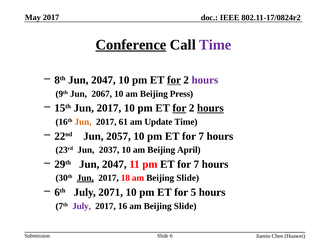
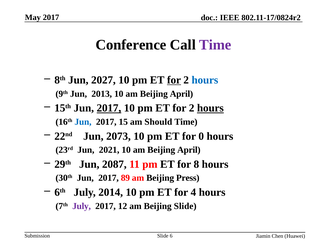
Conference underline: present -> none (131, 45)
8th Jun 2047: 2047 -> 2027 (103, 80)
hours colour: purple -> blue (205, 80)
2067: 2067 -> 2013 (102, 93)
Press: Press -> April (181, 93)
2017 underline: none -> present (109, 108)
for underline: present -> none (179, 108)
Jun colour: orange -> blue (83, 121)
61: 61 -> 15 (123, 121)
Update: Update -> Should (158, 121)
2057: 2057 -> 2073 (118, 136)
7: 7 -> 0 (201, 136)
2037: 2037 -> 2021 (109, 149)
29th Jun 2047: 2047 -> 2087 (114, 164)
7: 7 -> 8 (196, 164)
Jun underline: present -> none (85, 177)
18: 18 -> 89 (125, 177)
Slide: Slide -> Press (188, 177)
2071: 2071 -> 2014 (111, 192)
5: 5 -> 4 (193, 192)
16: 16 -> 12 (123, 205)
